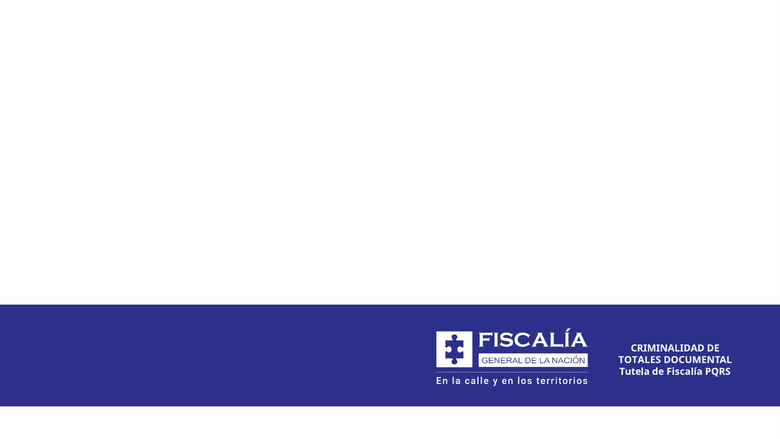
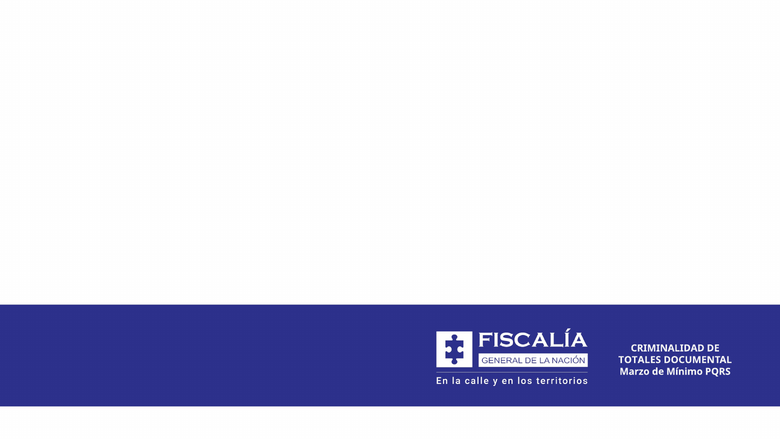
Tutela: Tutela -> Marzo (635, 371)
Fiscalía: Fiscalía -> Mínimo (685, 371)
